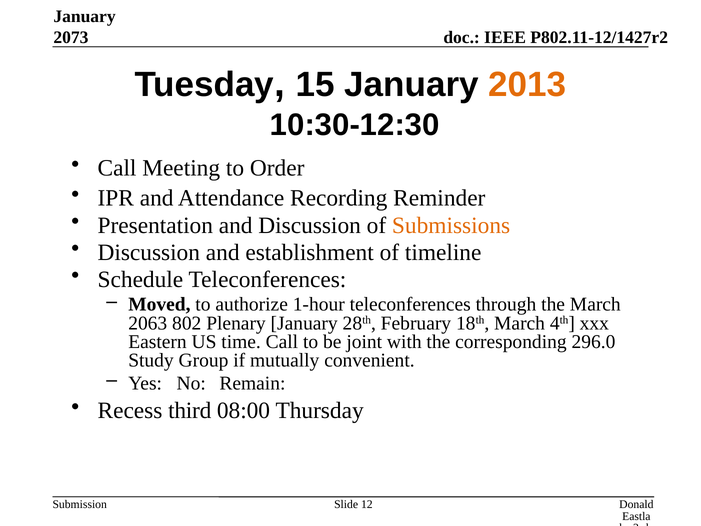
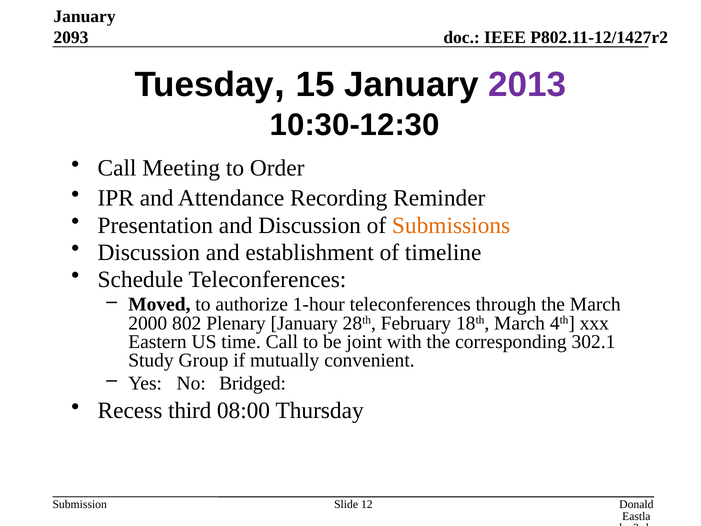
2073: 2073 -> 2093 (71, 37)
2013 colour: orange -> purple (527, 85)
2063: 2063 -> 2000 (148, 323)
296.0: 296.0 -> 302.1 (593, 342)
Remain: Remain -> Bridged (253, 383)
